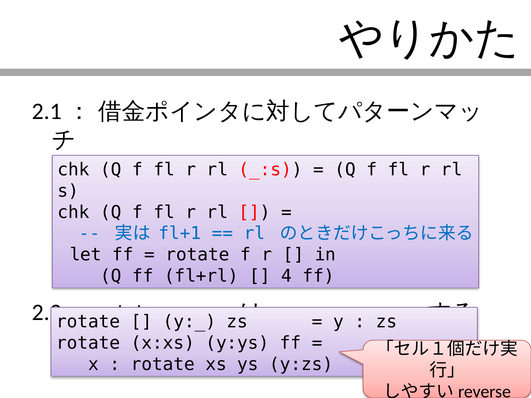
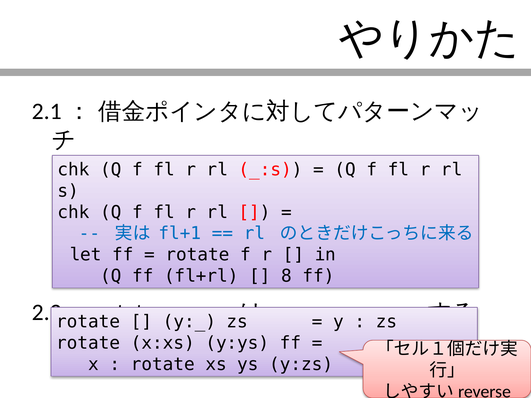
4: 4 -> 8 (286, 276)
